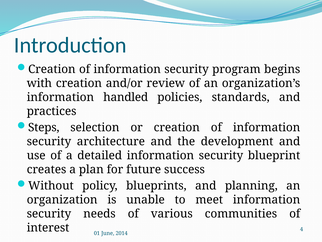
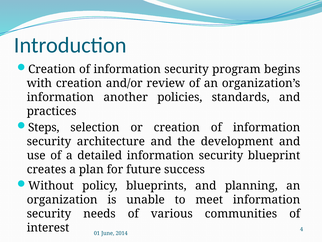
handled: handled -> another (126, 97)
